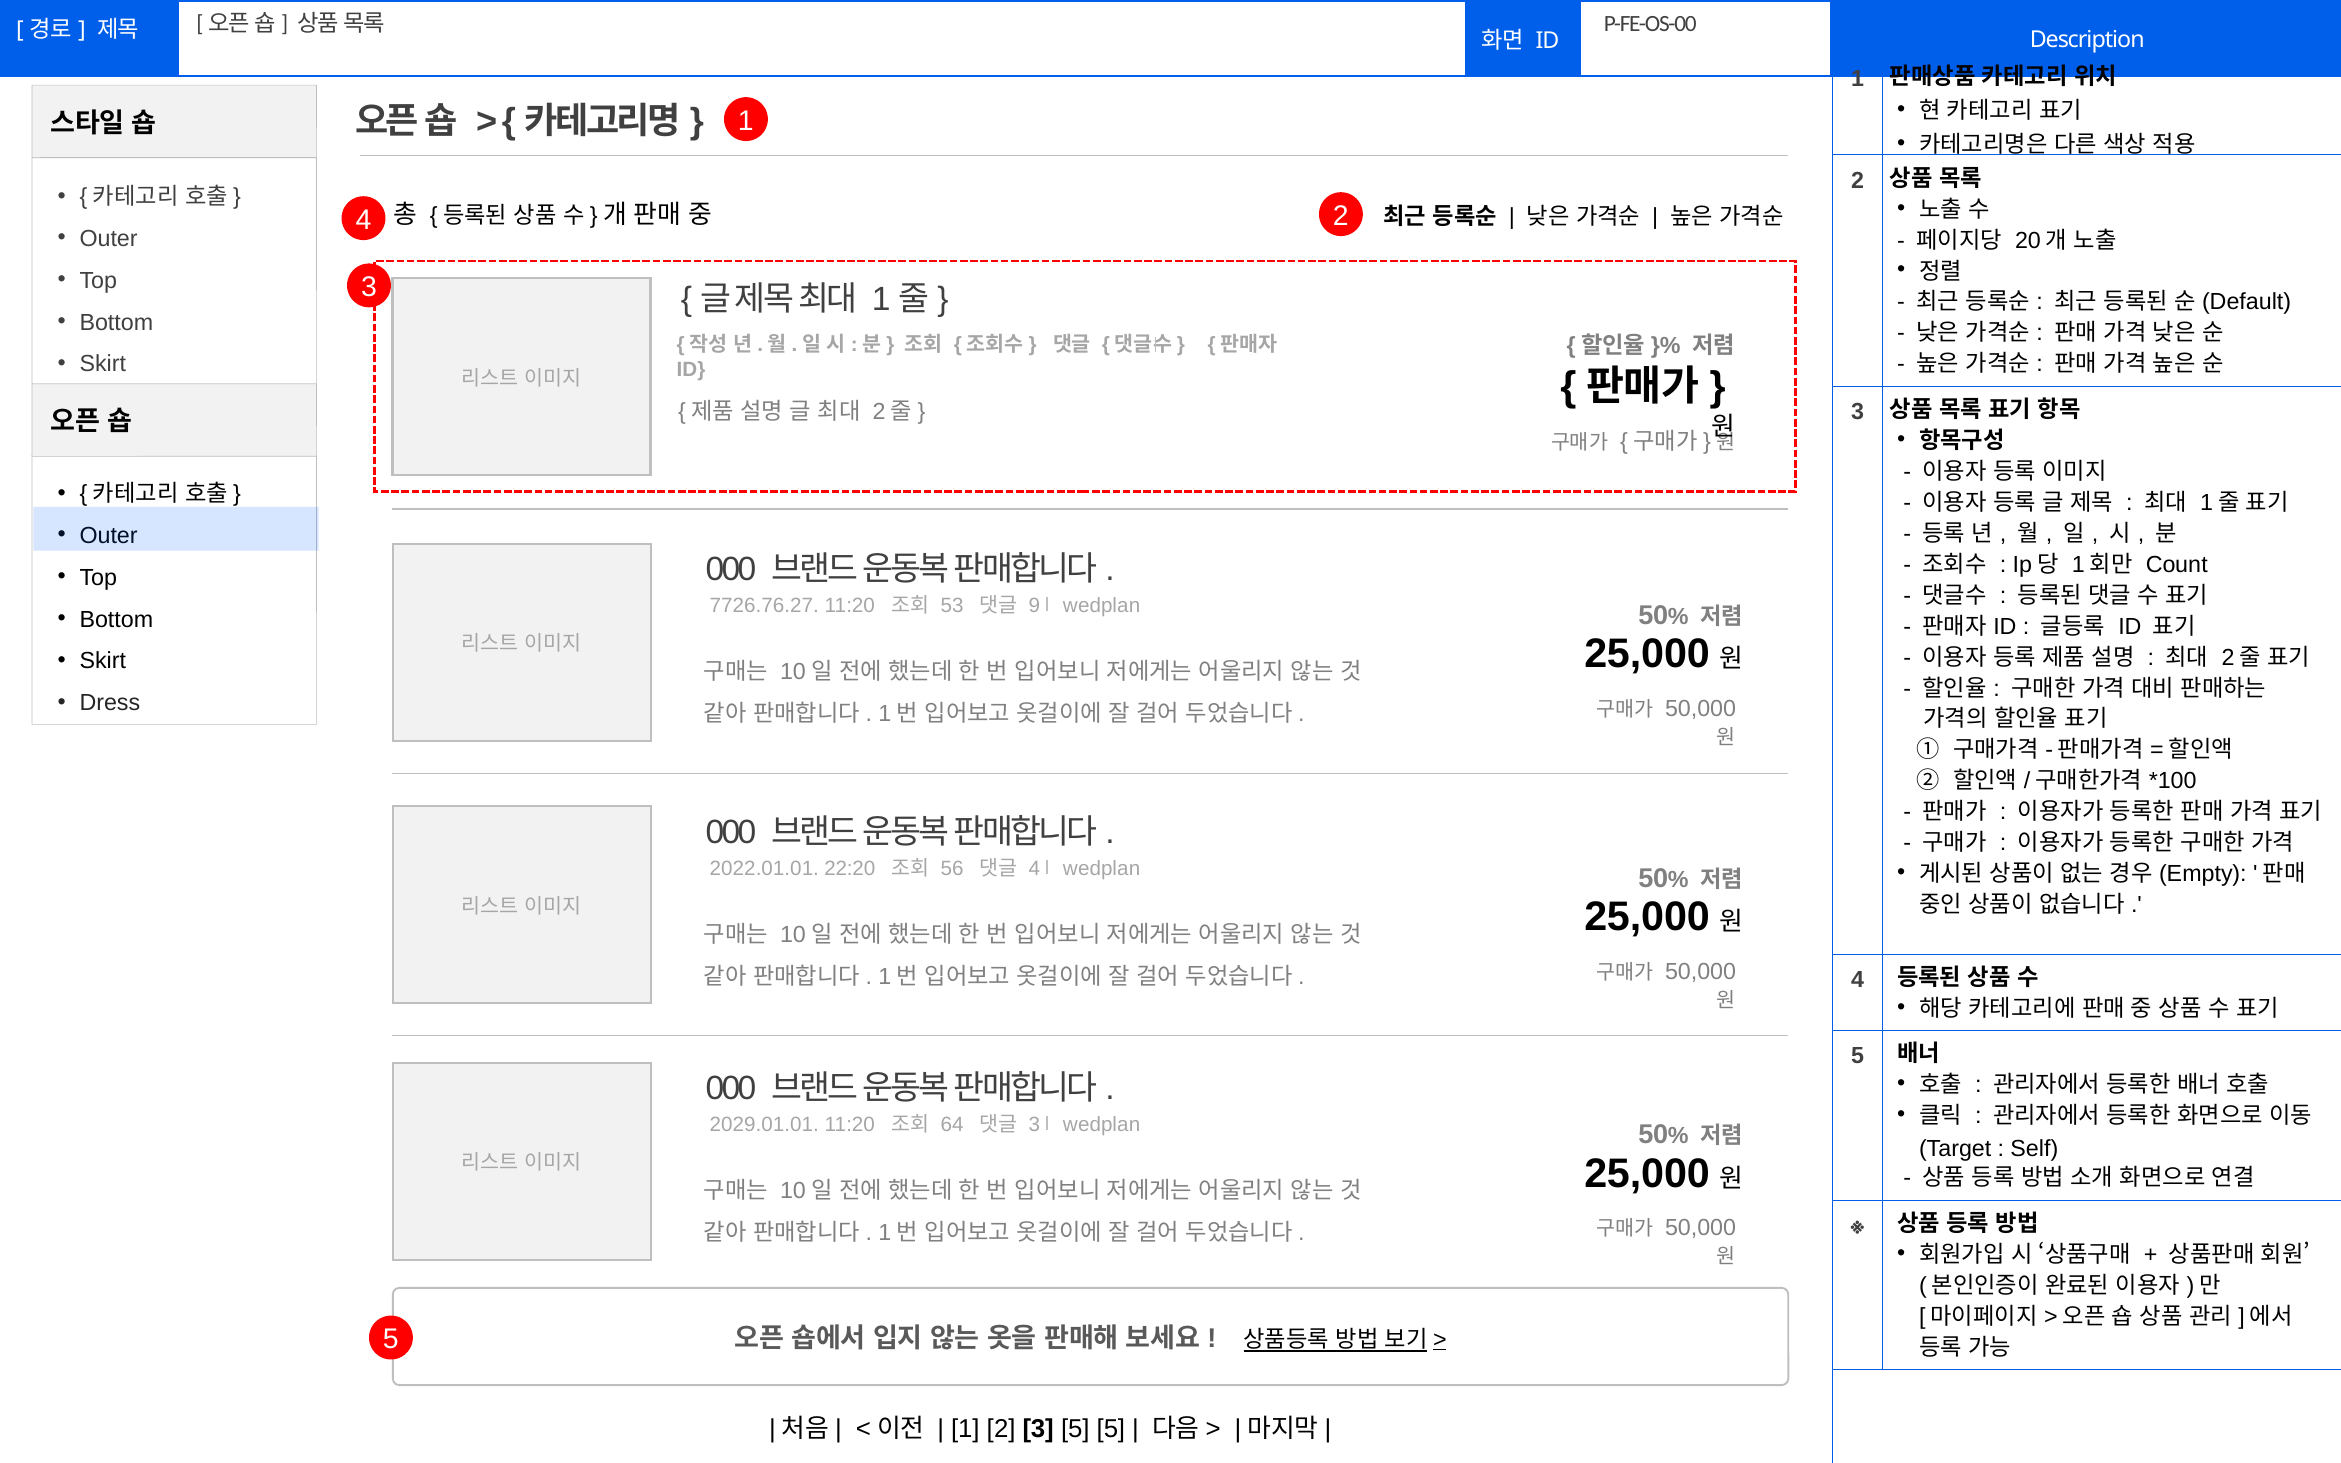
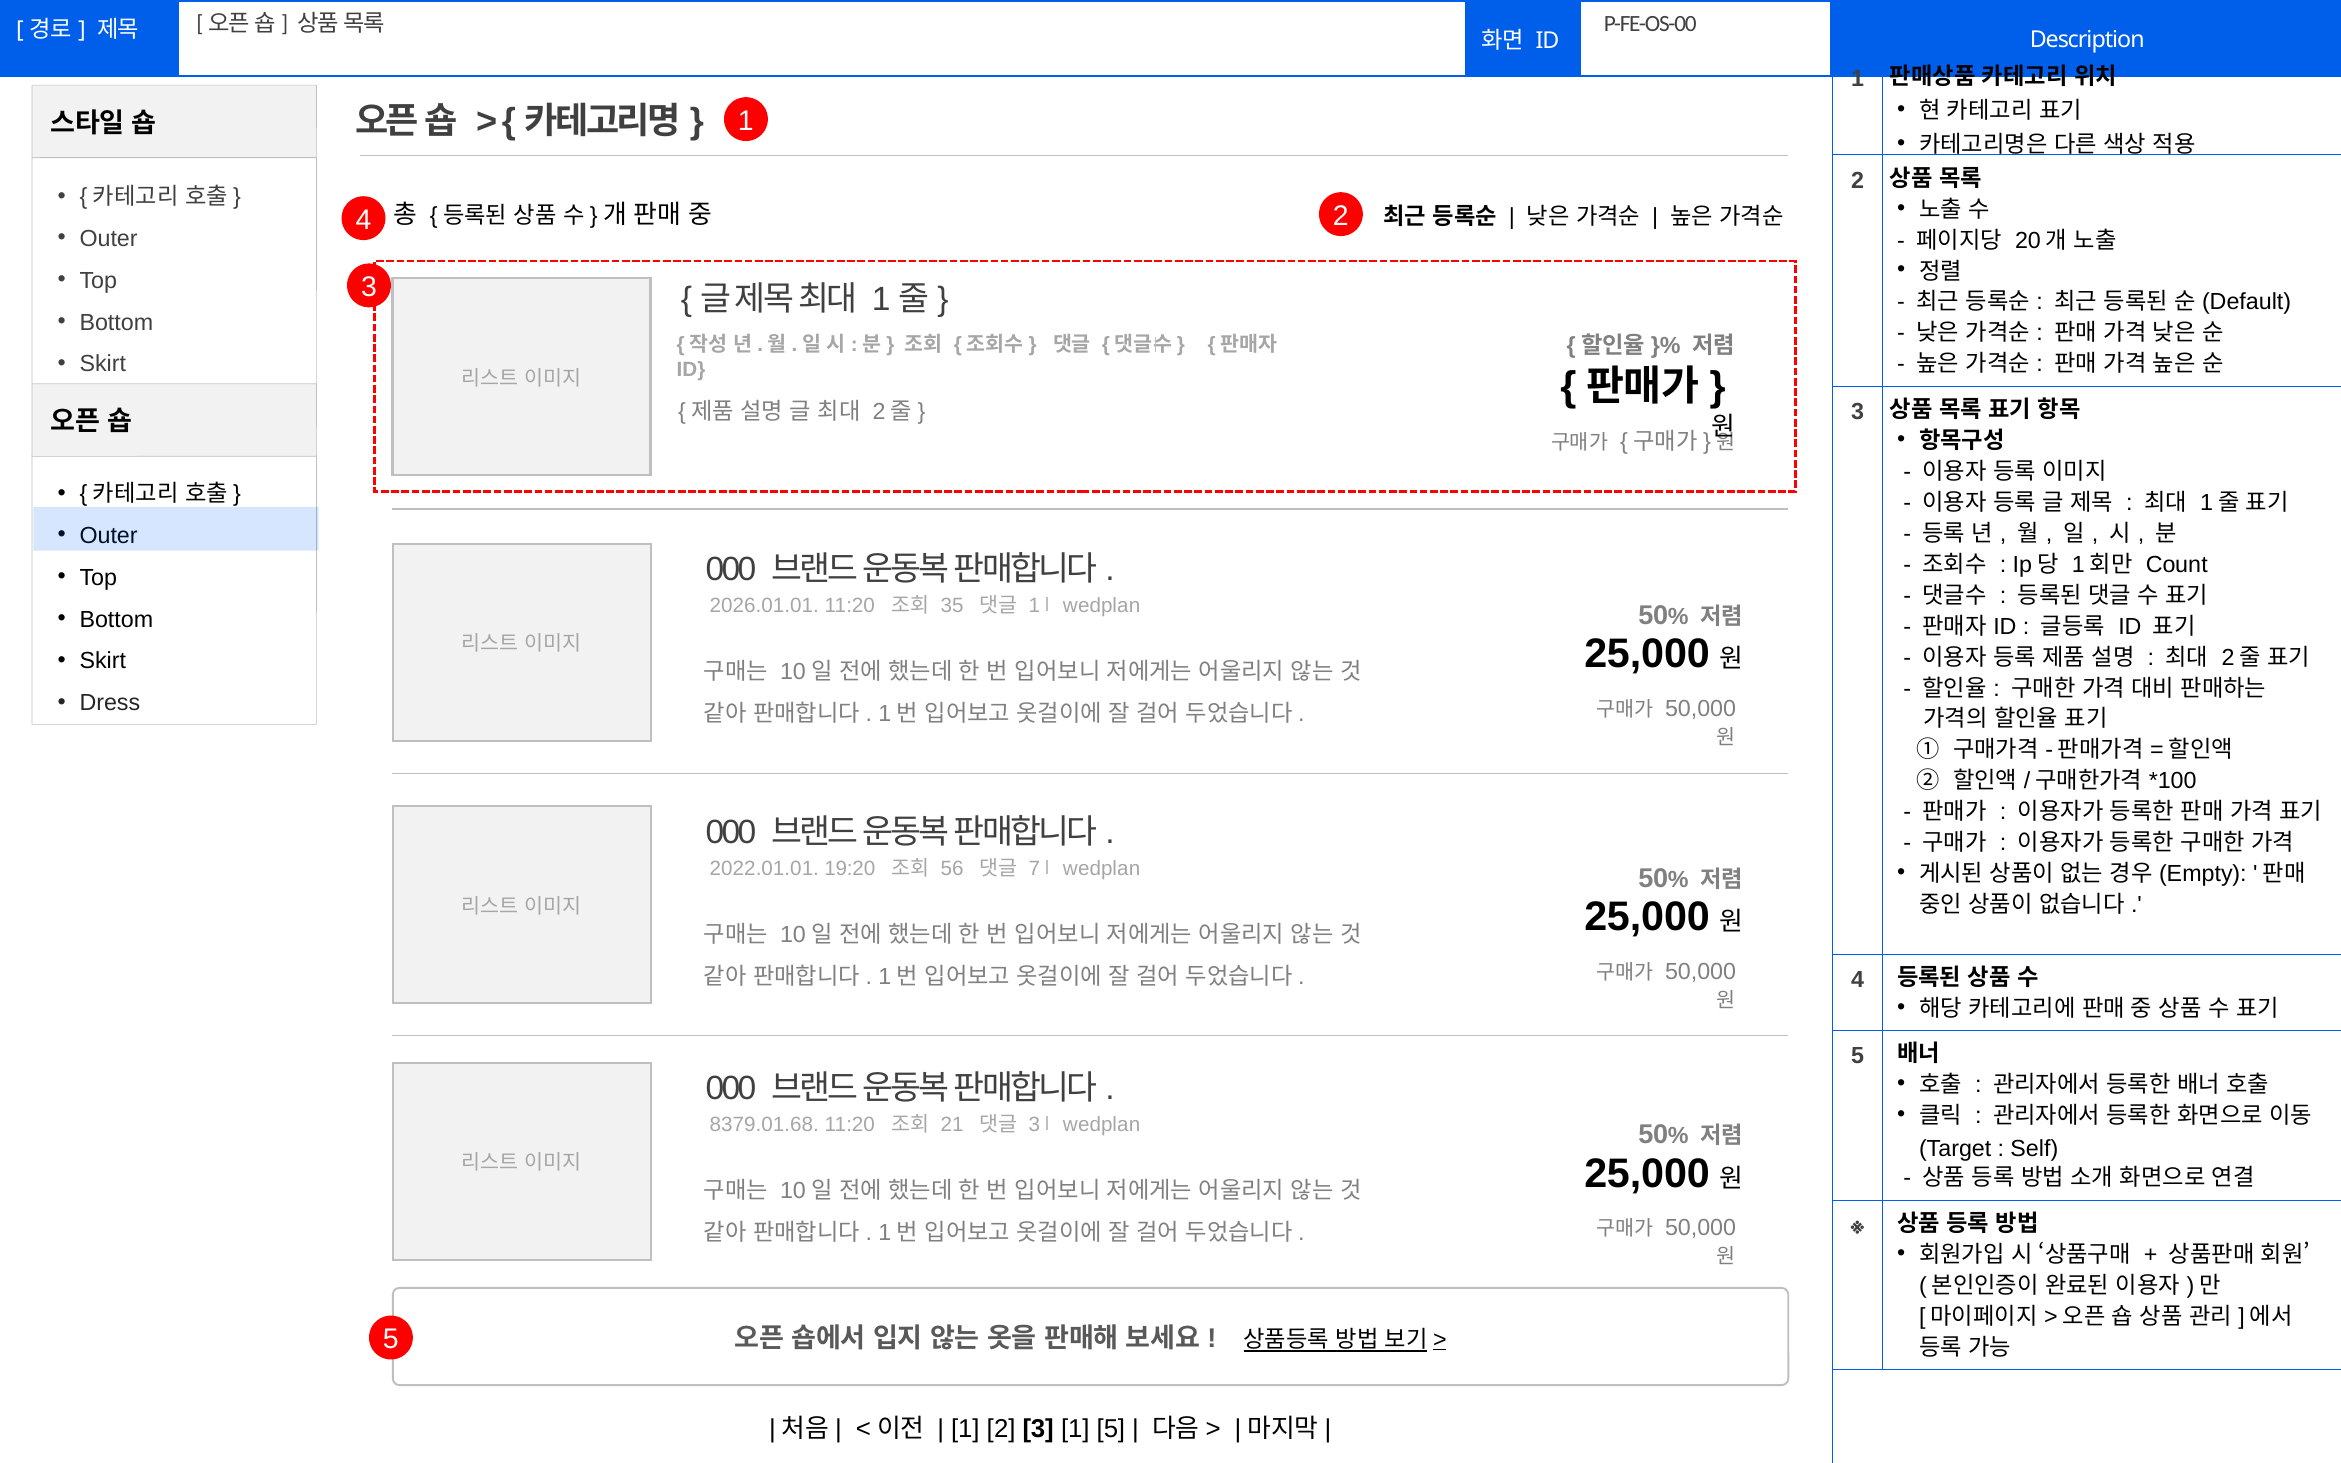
7726.76.27: 7726.76.27 -> 2026.01.01 (764, 606)
53: 53 -> 35 (952, 606)
9: 9 -> 1 (1034, 606)
22:20: 22:20 -> 19:20 (850, 868)
4: 4 -> 7 (1034, 868)
2029.01.01: 2029.01.01 -> 8379.01.68 (764, 1125)
64: 64 -> 21 (952, 1125)
3 5: 5 -> 1 (1075, 1429)
